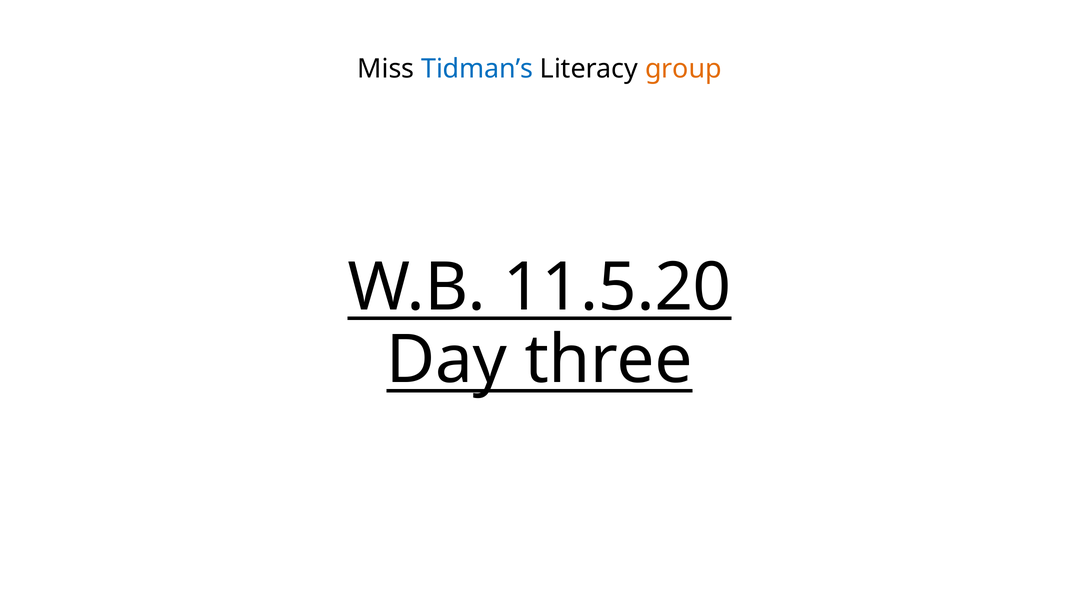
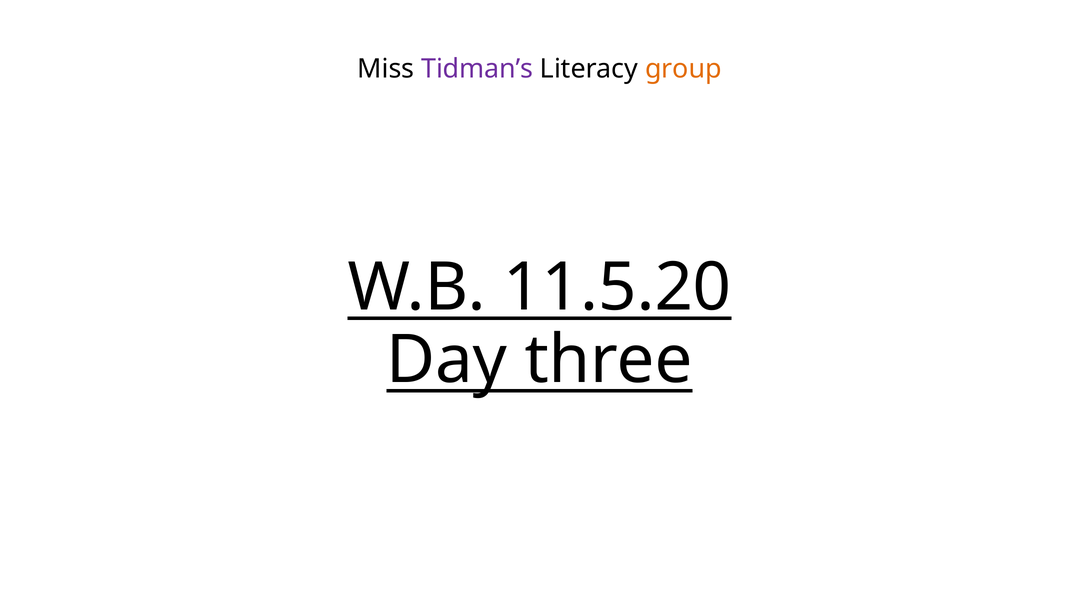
Tidman’s colour: blue -> purple (477, 69)
